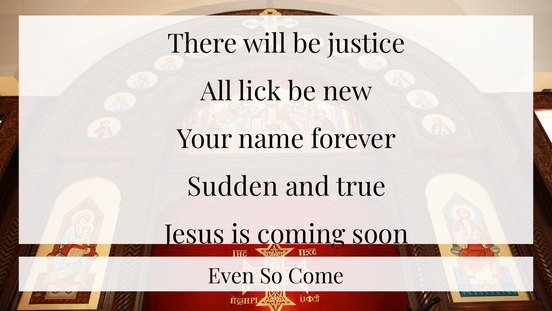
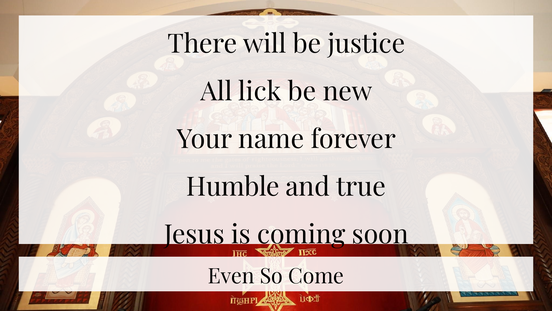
Sudden: Sudden -> Humble (233, 187)
